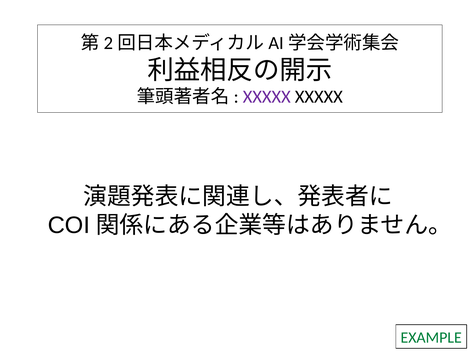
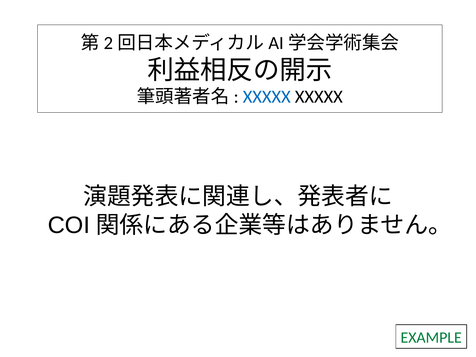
XXXXX colour: purple -> blue (267, 97)
